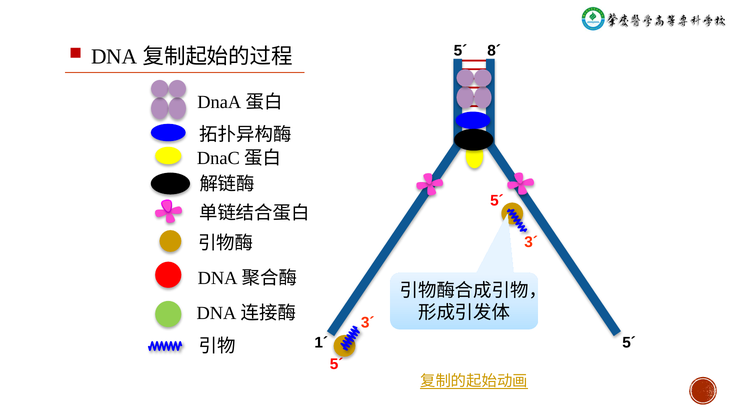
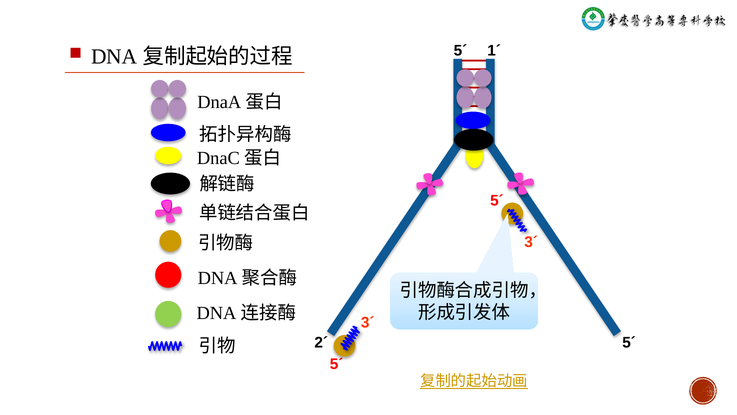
8´: 8´ -> 1´ (494, 51)
1´: 1´ -> 2´ (321, 342)
